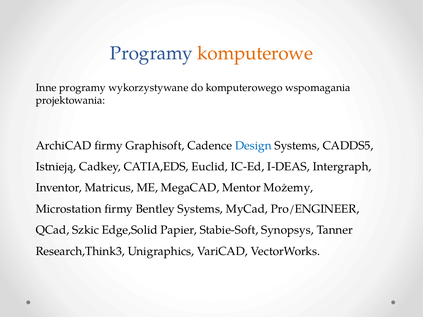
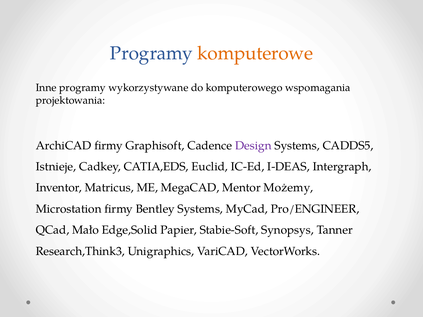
Design colour: blue -> purple (253, 146)
Istnieją: Istnieją -> Istnieje (56, 167)
Szkic: Szkic -> Mało (86, 230)
